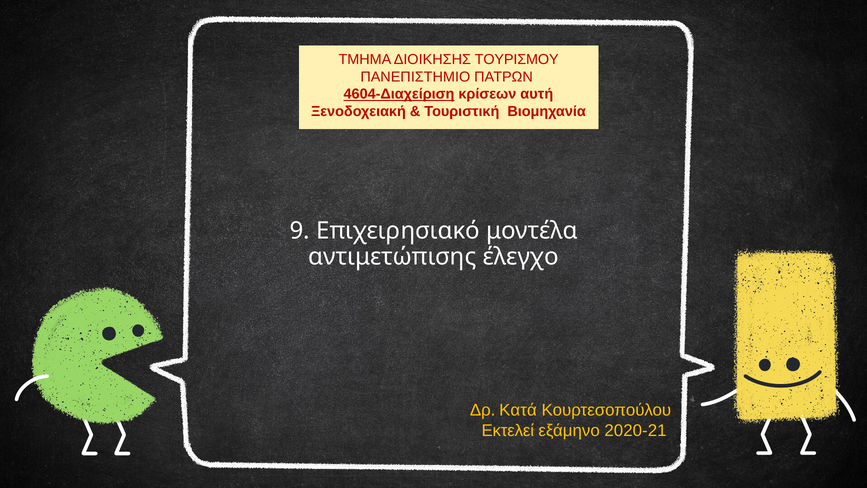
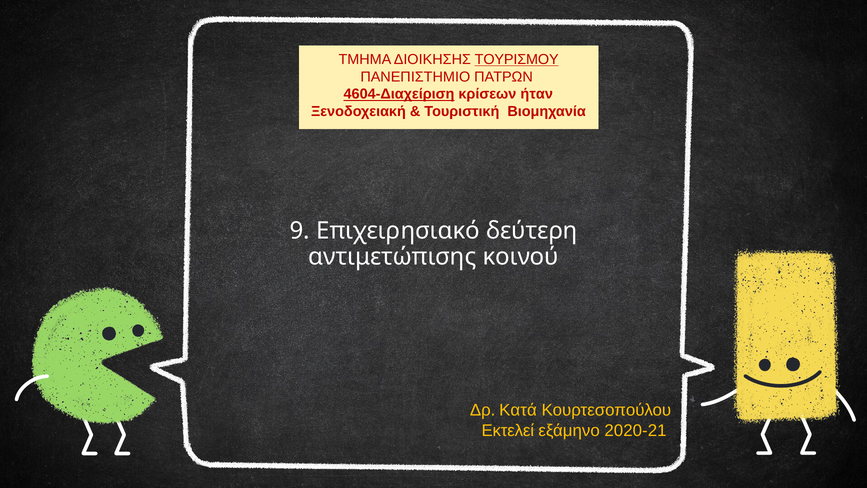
ΤΟΥΡΙΣΜΟΥ underline: none -> present (517, 59)
αυτή: αυτή -> ήταν (537, 94)
μοντέλα: μοντέλα -> δεύτερη (532, 231)
έλεγχο: έλεγχο -> κοινού (521, 257)
